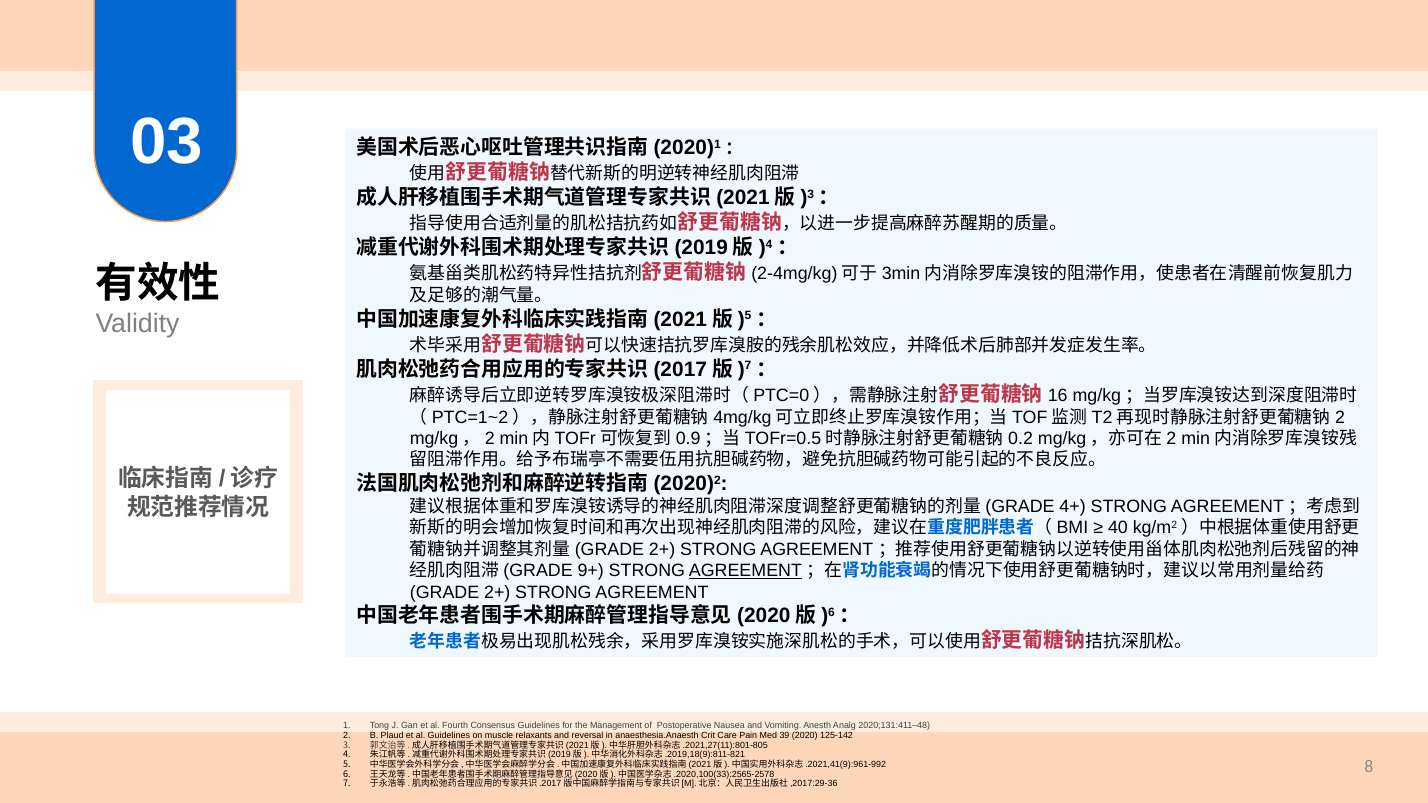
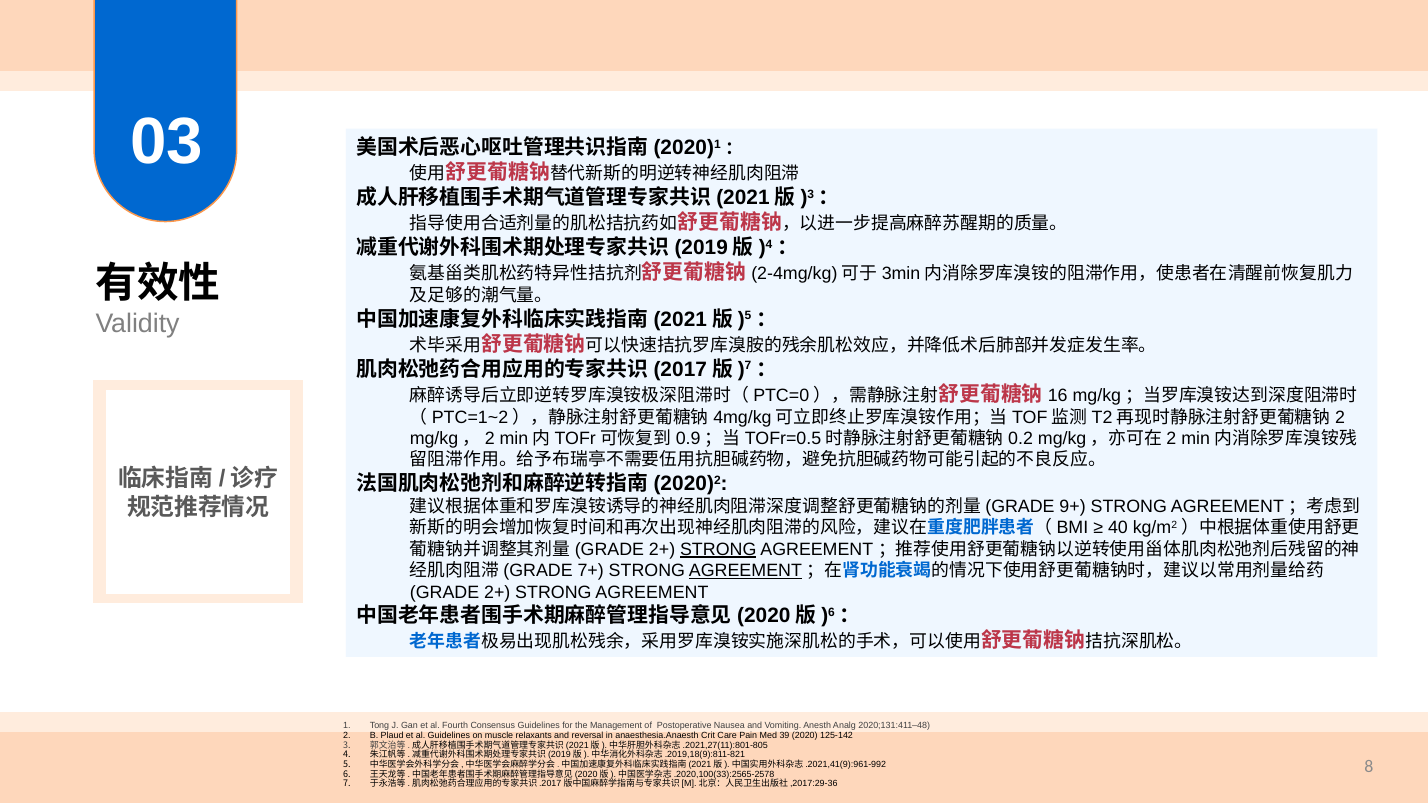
4+: 4+ -> 9+ (1073, 507)
STRONG underline: none -> present (718, 549)
9+: 9+ -> 7+ (591, 571)
